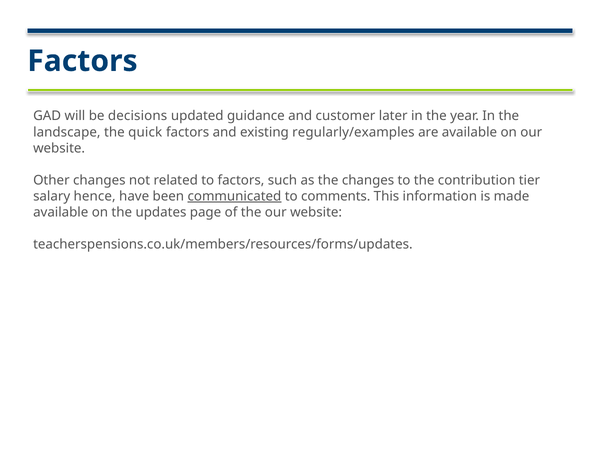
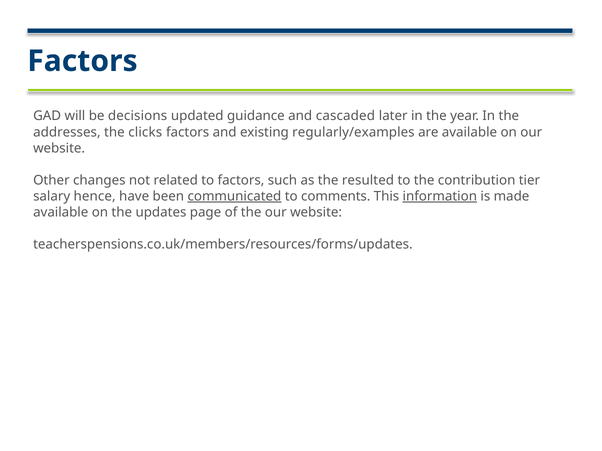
customer: customer -> cascaded (345, 116)
landscape: landscape -> addresses (67, 132)
quick: quick -> clicks (145, 132)
the changes: changes -> resulted (368, 180)
information underline: none -> present (440, 196)
